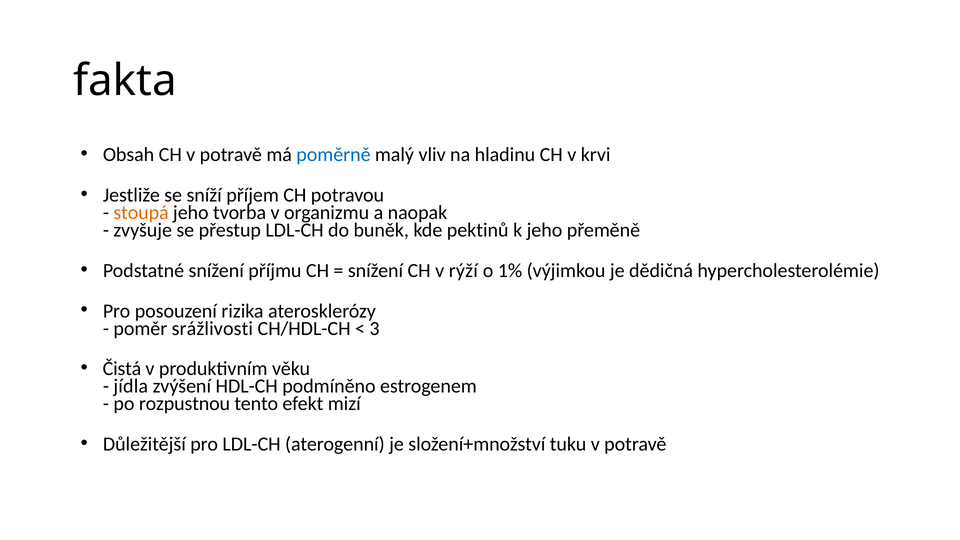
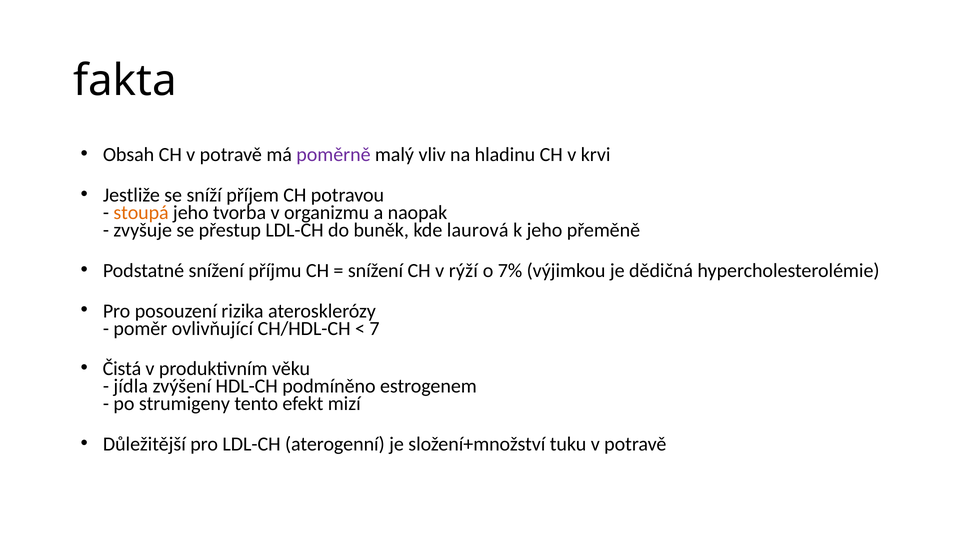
poměrně colour: blue -> purple (333, 155)
pektinů: pektinů -> laurová (478, 230)
1%: 1% -> 7% (510, 271)
srážlivosti: srážlivosti -> ovlivňující (212, 328)
3: 3 -> 7 (374, 328)
rozpustnou: rozpustnou -> strumigeny (184, 404)
